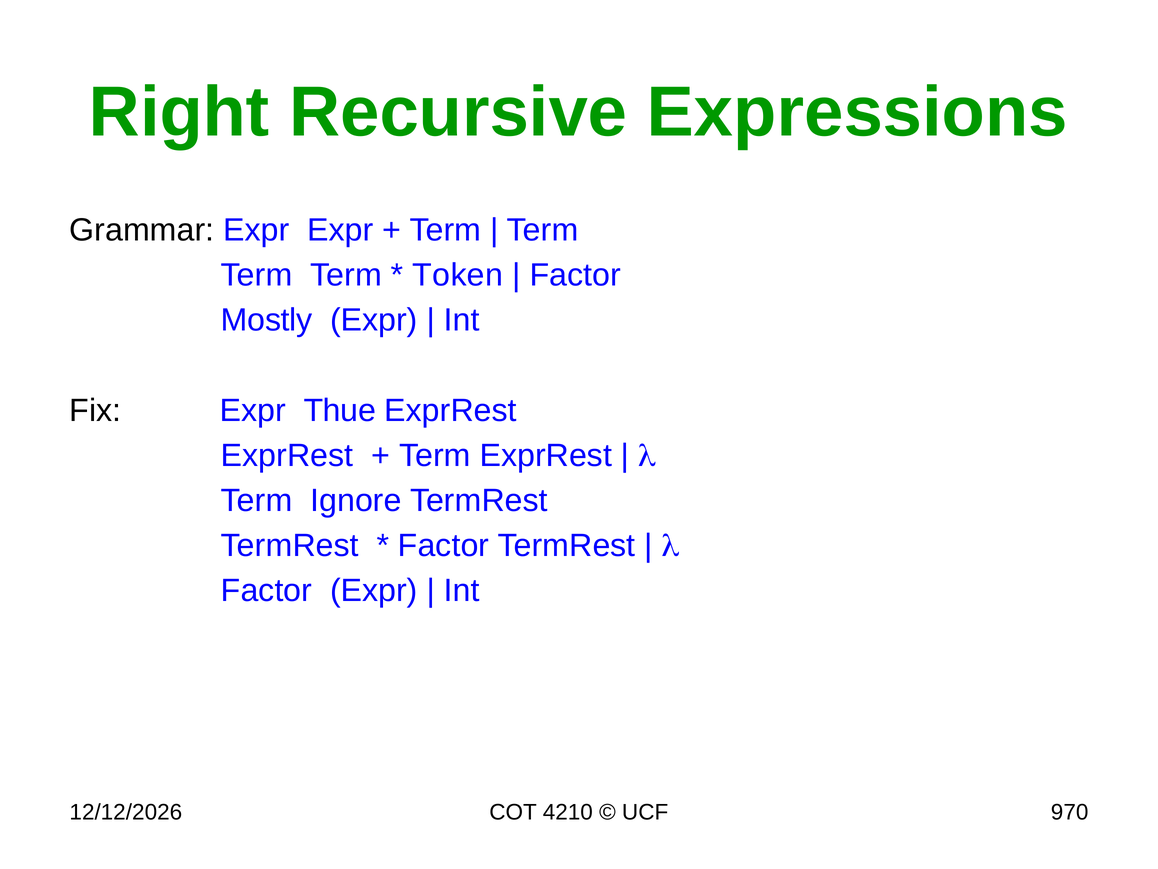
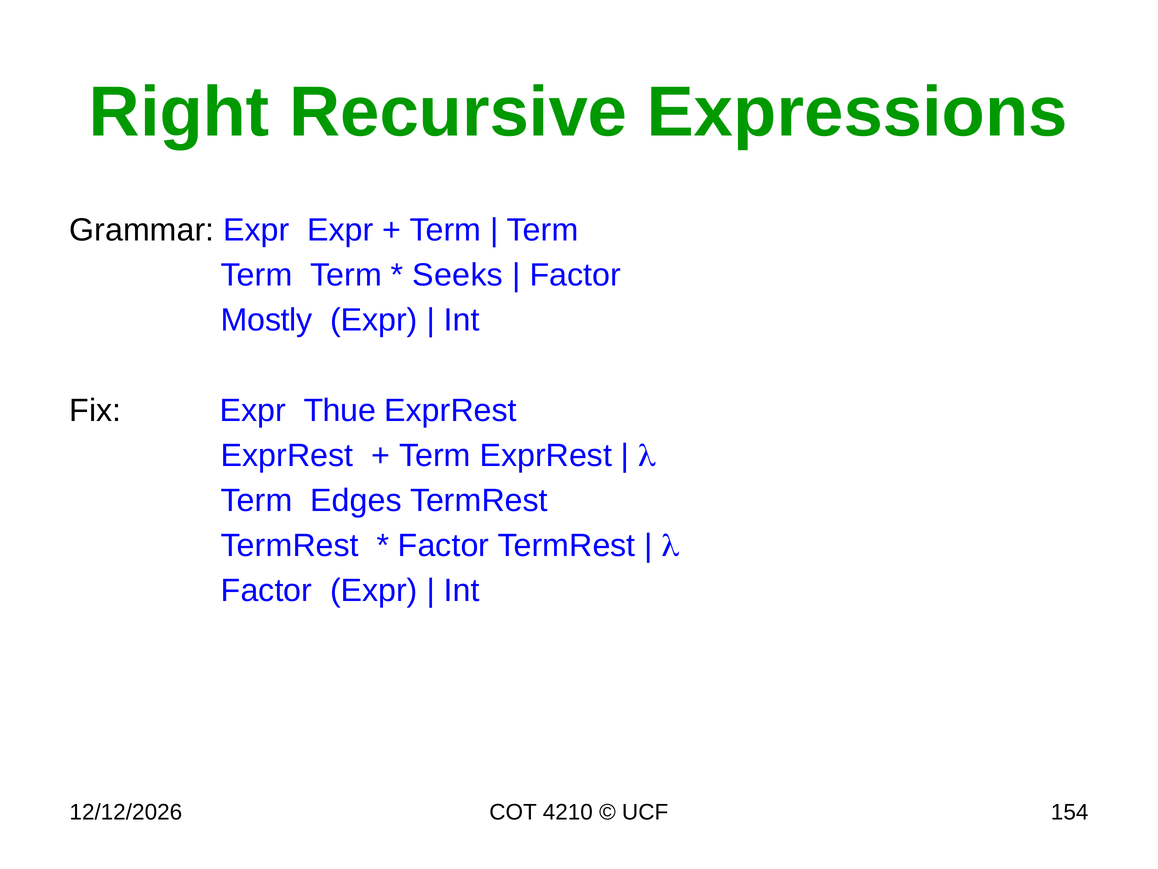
Token: Token -> Seeks (458, 275)
Ignore: Ignore -> Edges (356, 500)
970: 970 -> 154 (1070, 812)
